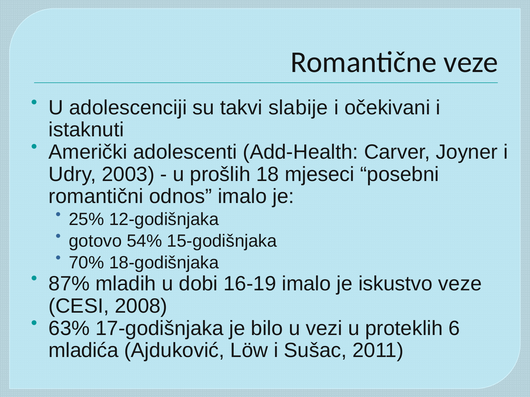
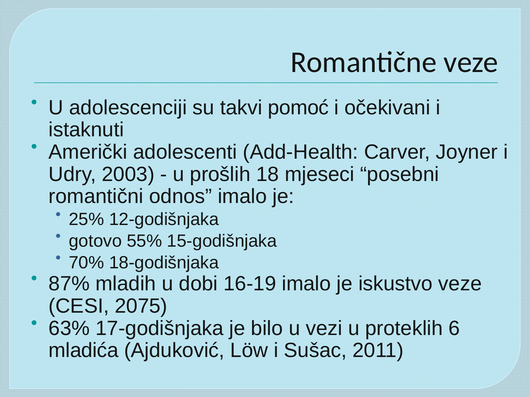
slabije: slabije -> pomoć (298, 108)
54%: 54% -> 55% (144, 241)
2008: 2008 -> 2075 (141, 306)
